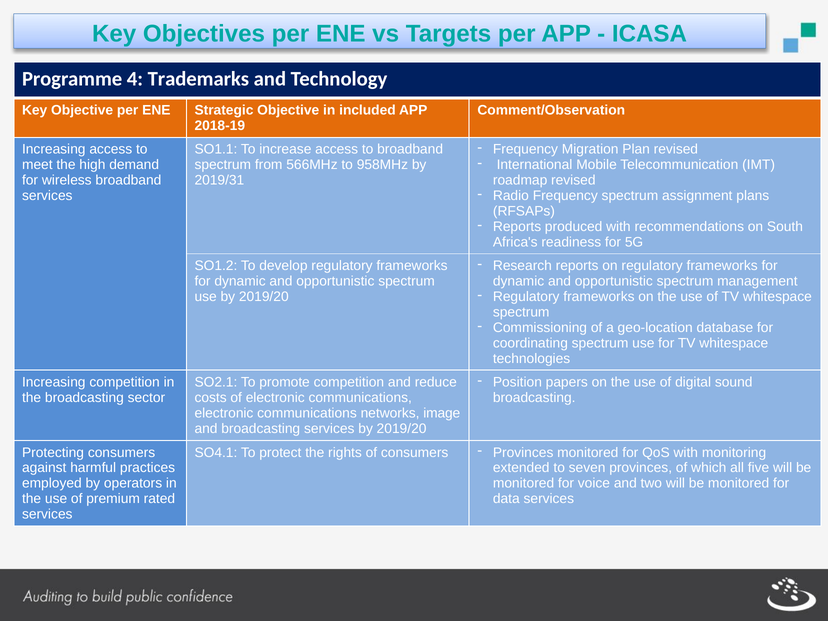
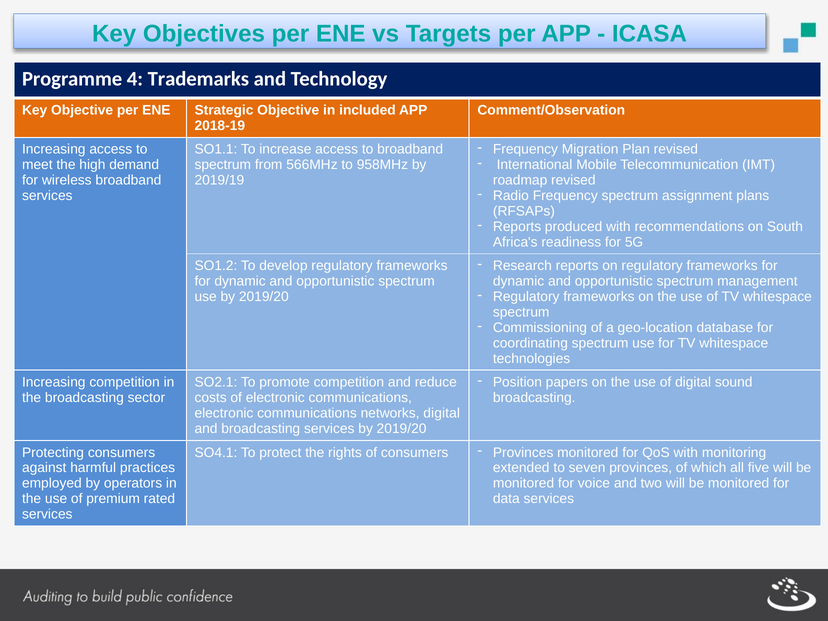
2019/31: 2019/31 -> 2019/19 (219, 180)
networks image: image -> digital (442, 413)
